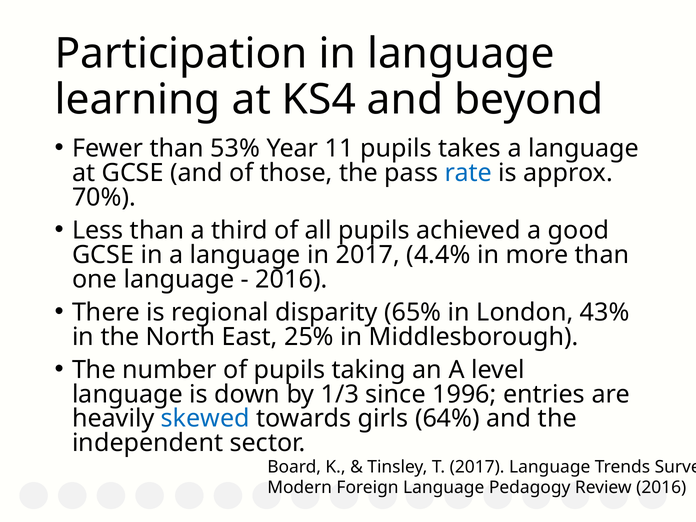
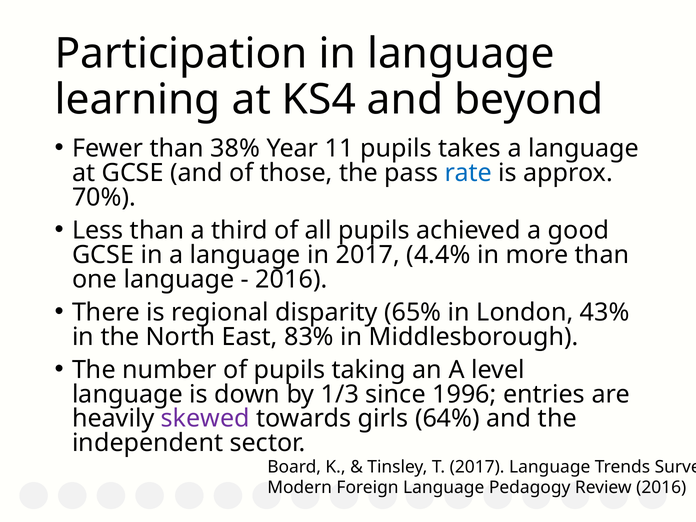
53%: 53% -> 38% (235, 148)
25%: 25% -> 83% (309, 337)
skewed colour: blue -> purple (205, 419)
